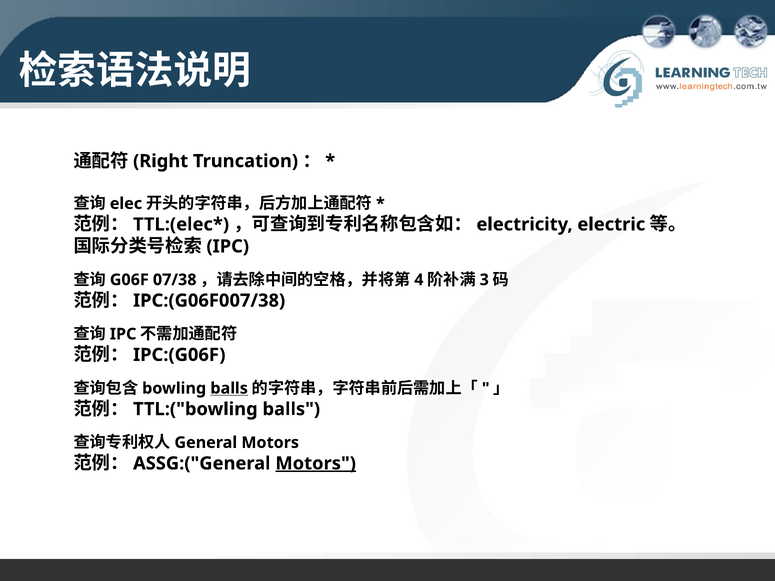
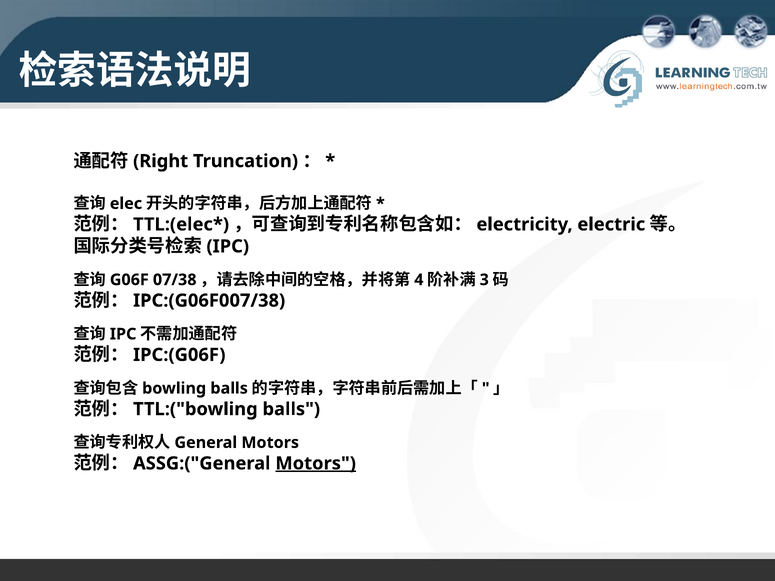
balls underline: present -> none (229, 388)
